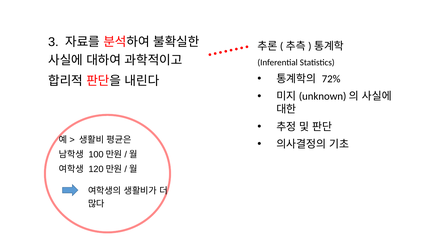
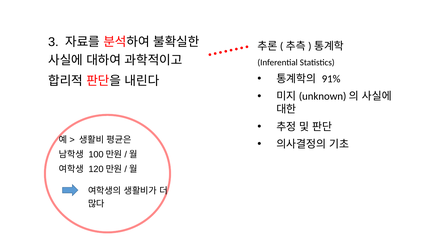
72%: 72% -> 91% (331, 79)
